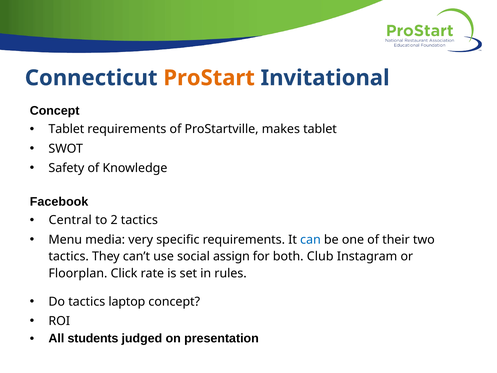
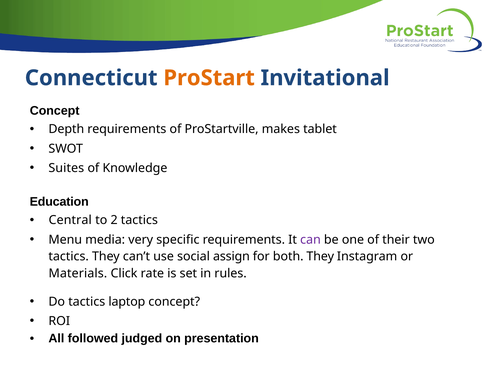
Tablet: Tablet -> Depth (66, 129)
Safety: Safety -> Suites (66, 168)
Facebook: Facebook -> Education (59, 202)
can colour: blue -> purple (310, 239)
both Club: Club -> They (320, 256)
Floorplan: Floorplan -> Materials (78, 273)
students: students -> followed (93, 338)
